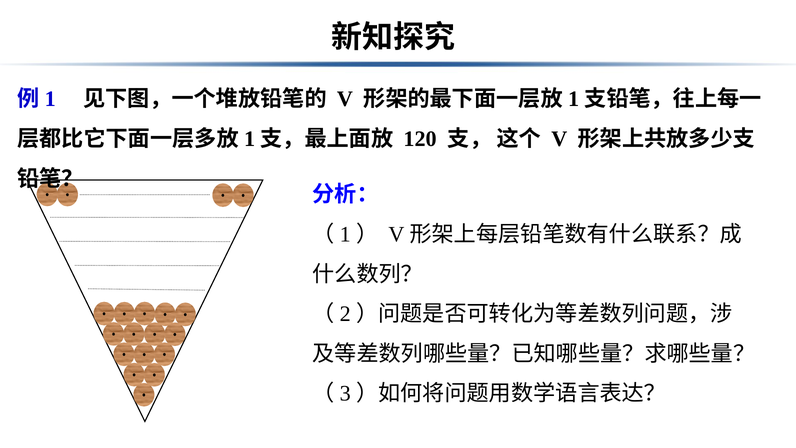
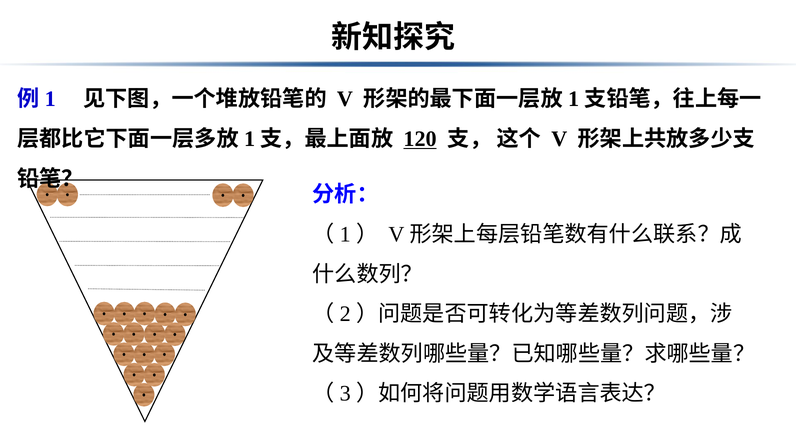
120 underline: none -> present (420, 139)
